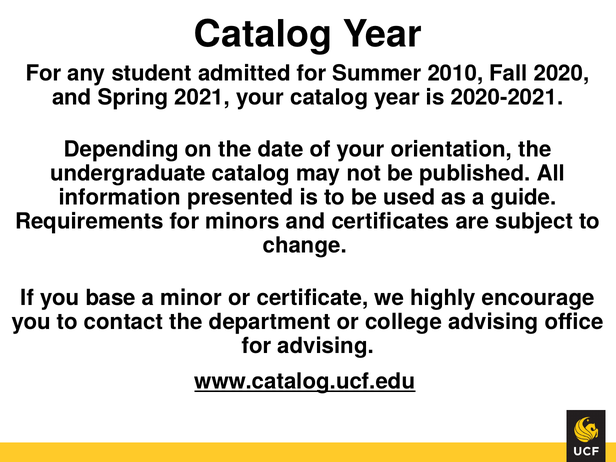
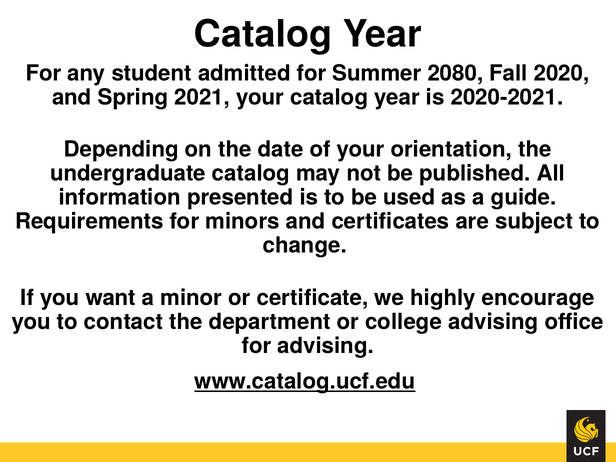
2010: 2010 -> 2080 (455, 73)
base: base -> want (111, 298)
